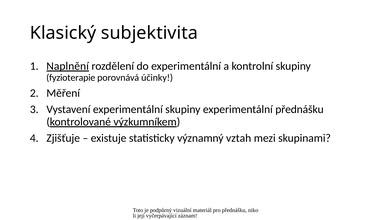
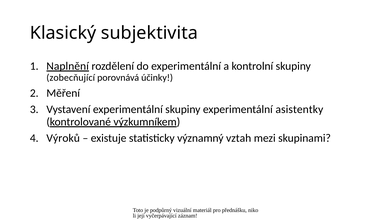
fyzioterapie: fyzioterapie -> zobecňující (71, 78)
experimentální přednášku: přednášku -> asistentky (299, 110)
Zjišťuje: Zjišťuje -> Výroků (63, 139)
